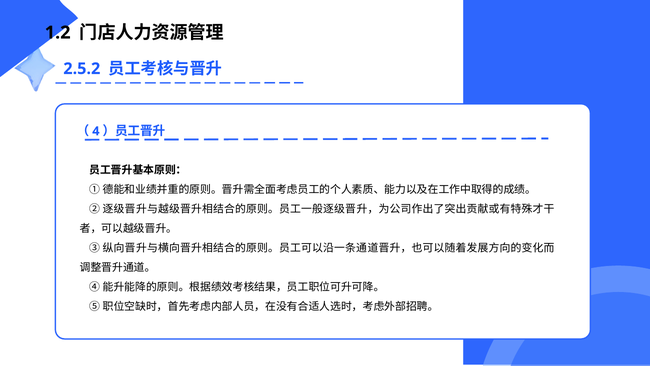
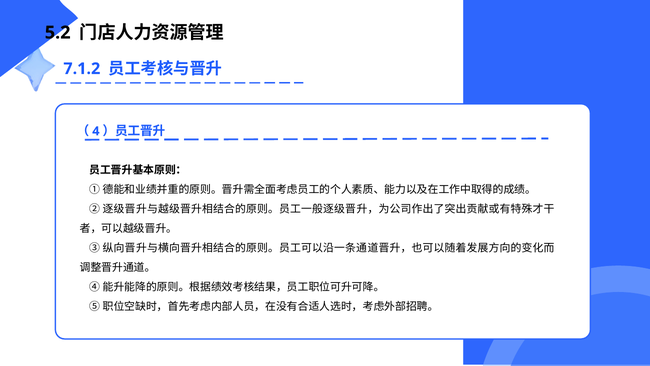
1.2: 1.2 -> 5.2 (58, 33)
2.5.2: 2.5.2 -> 7.1.2 (82, 69)
